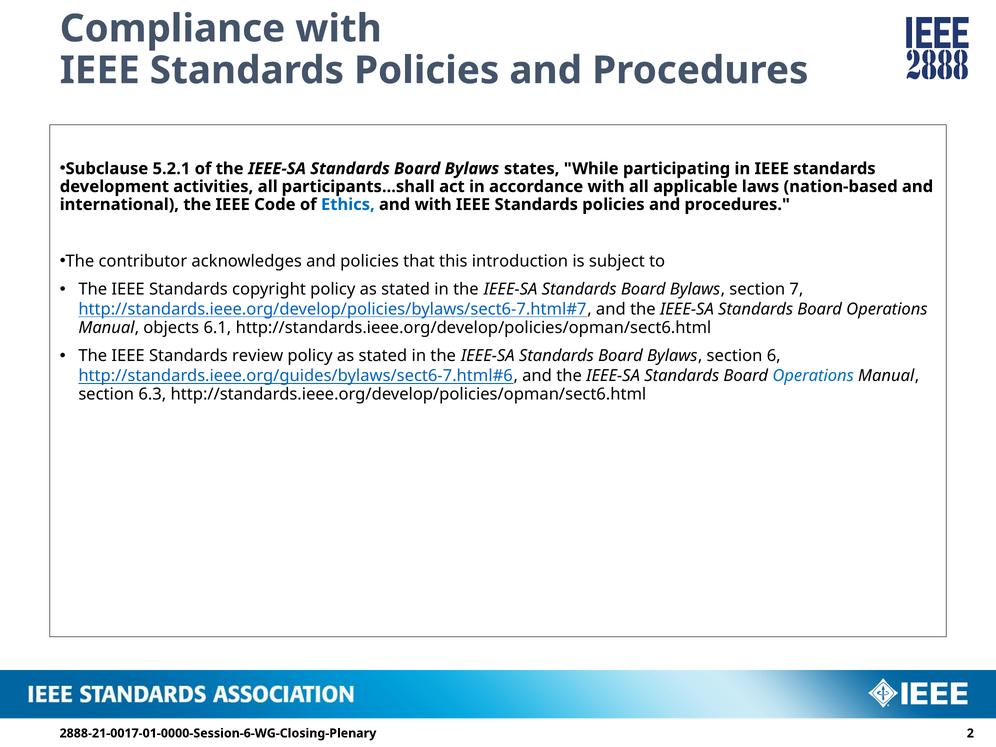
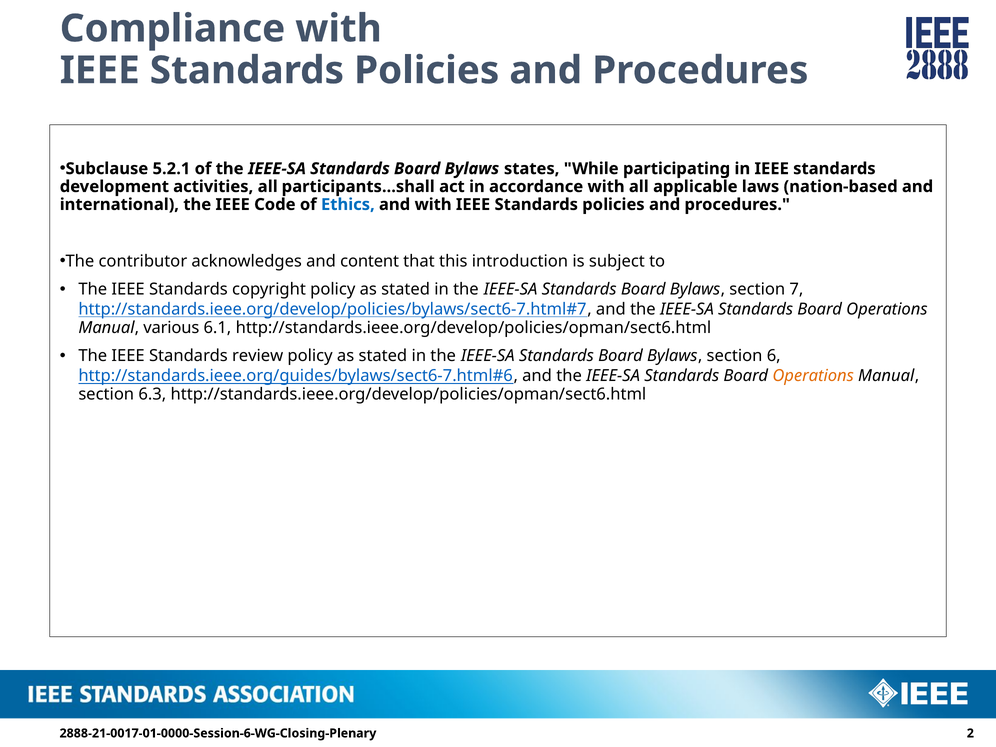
and policies: policies -> content (370, 261)
objects: objects -> various (171, 328)
Operations colour: blue -> orange (813, 376)
